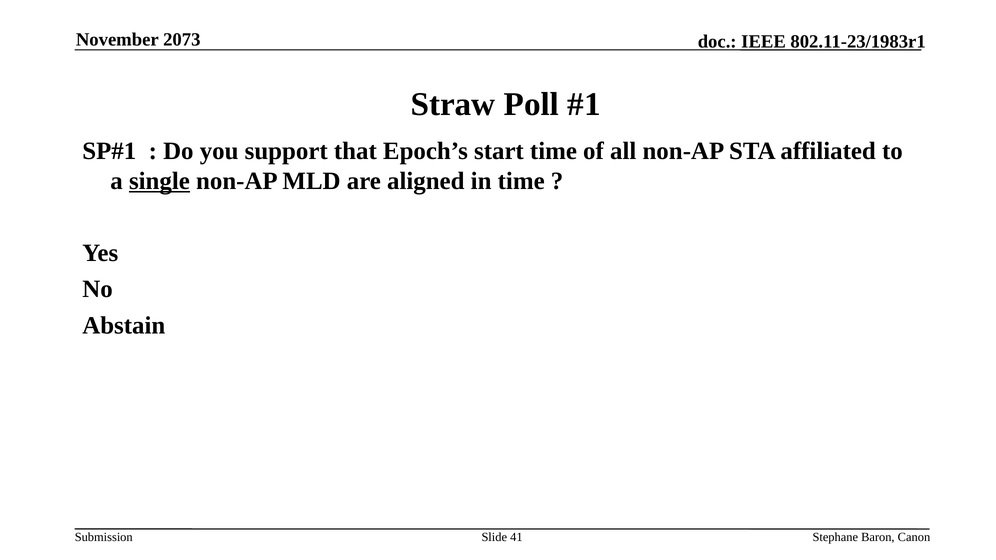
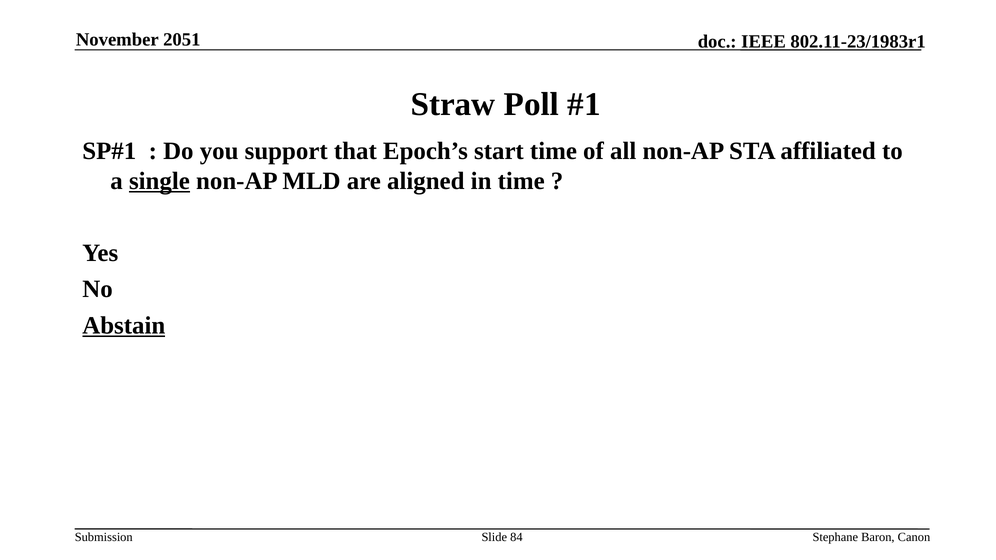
2073: 2073 -> 2051 (182, 40)
Abstain underline: none -> present (124, 326)
41: 41 -> 84 (516, 537)
